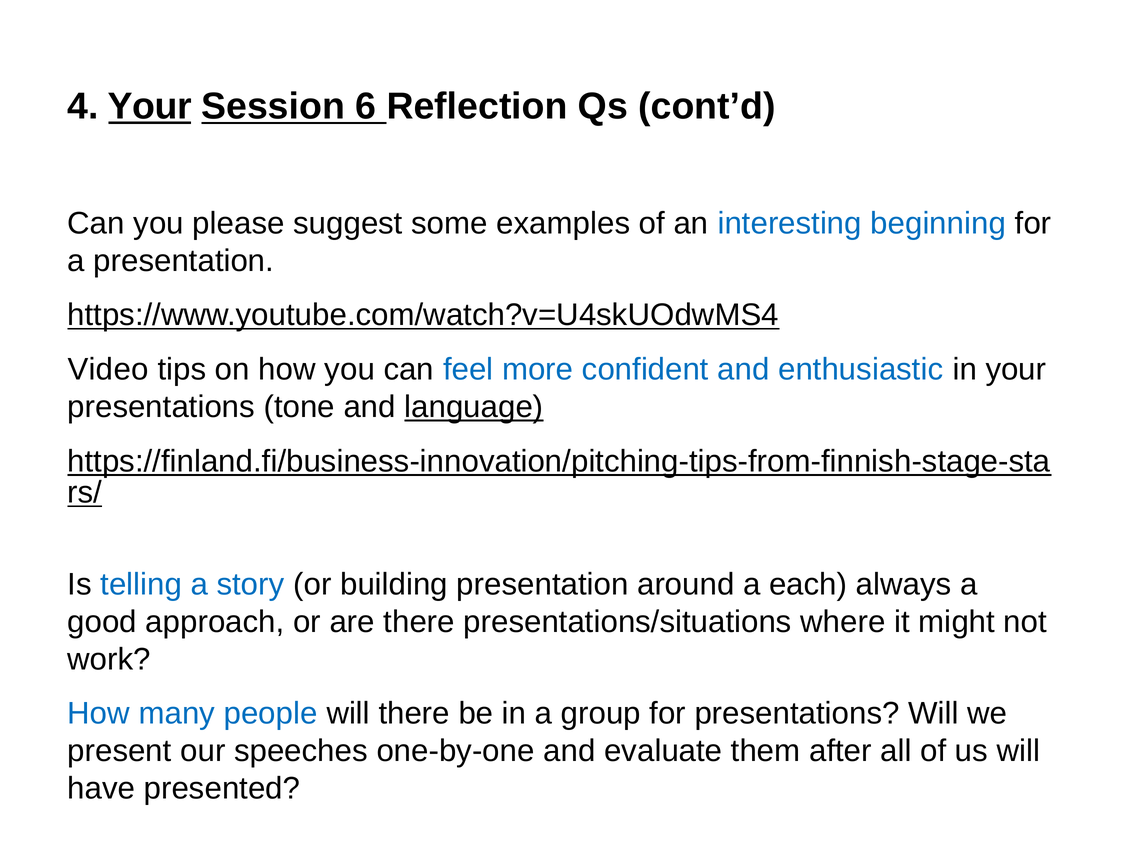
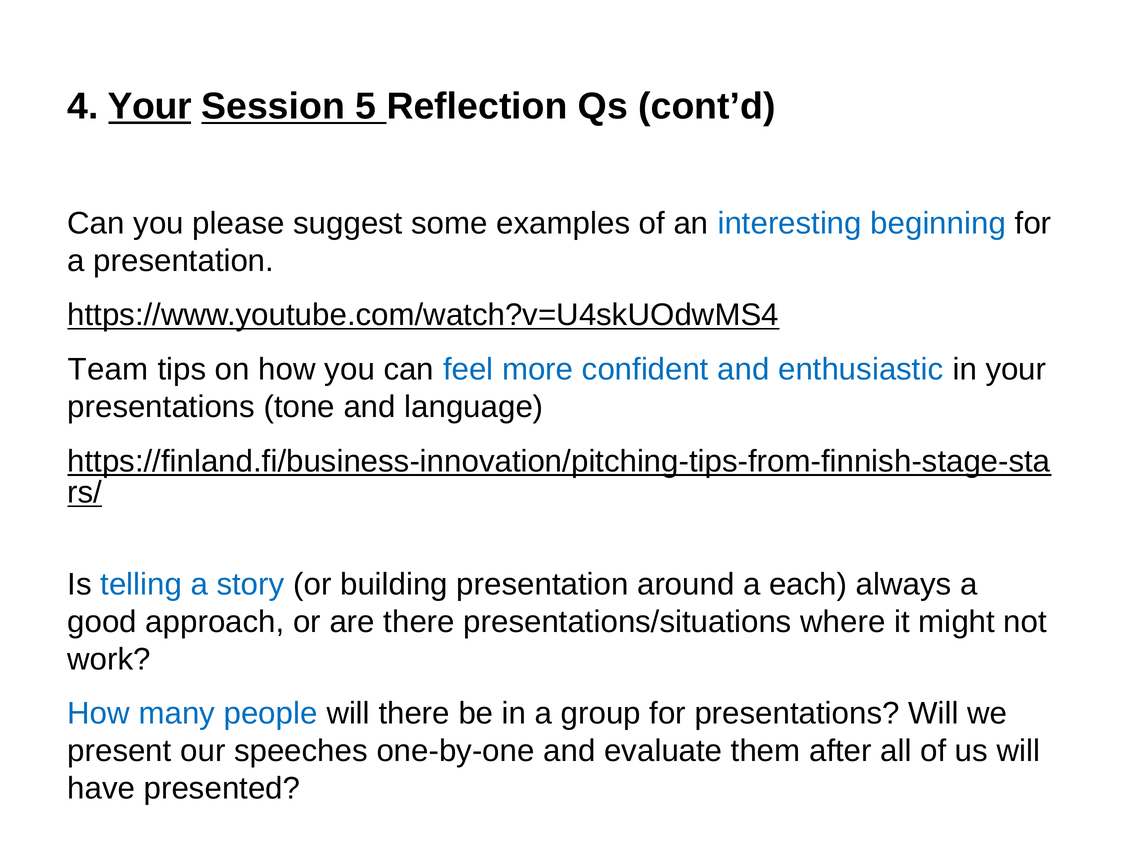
6: 6 -> 5 (366, 107)
Video: Video -> Team (108, 369)
language underline: present -> none (474, 407)
